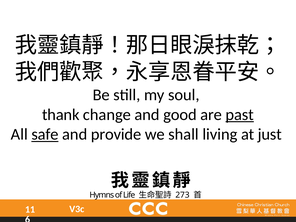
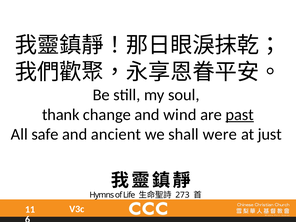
good: good -> wind (180, 115)
safe underline: present -> none (45, 134)
provide: provide -> ancient (116, 134)
living: living -> were (220, 134)
